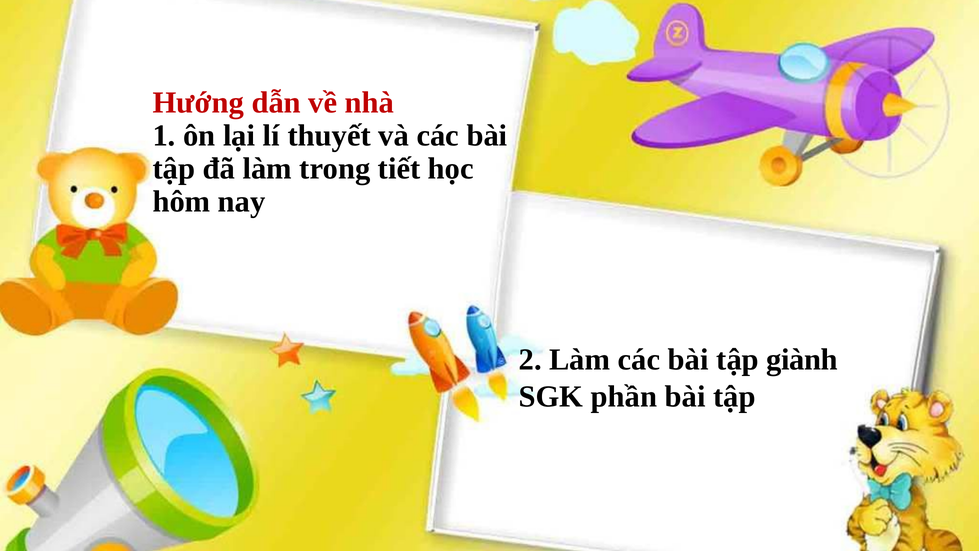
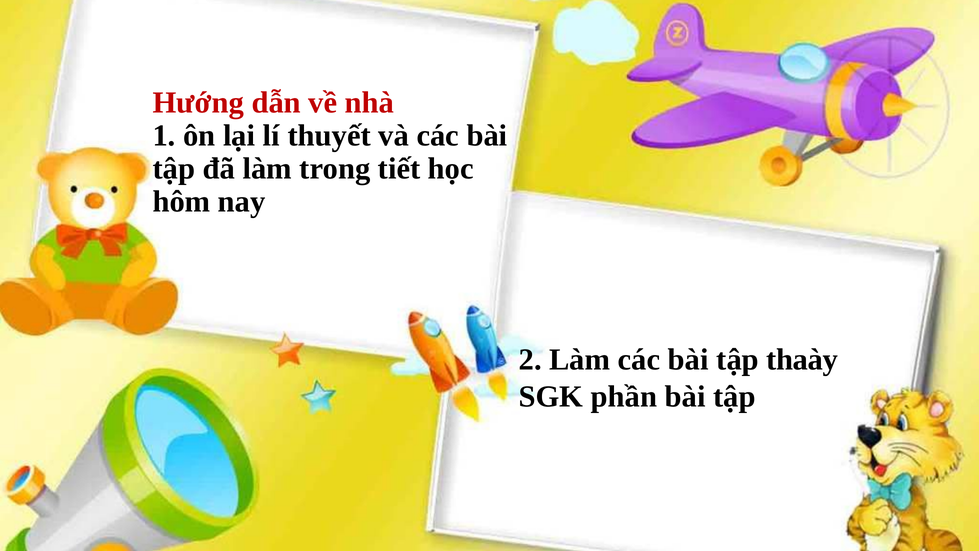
giành: giành -> thaày (802, 360)
